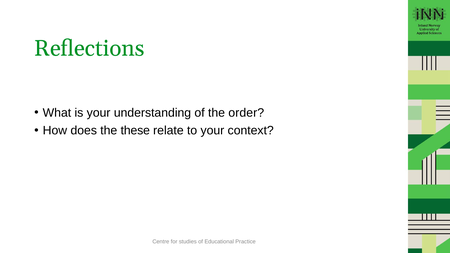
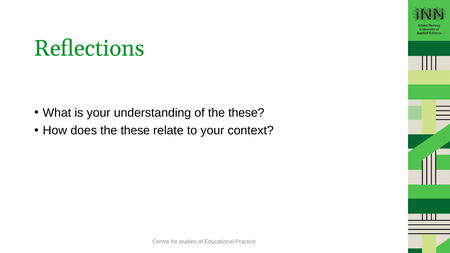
of the order: order -> these (246, 113)
